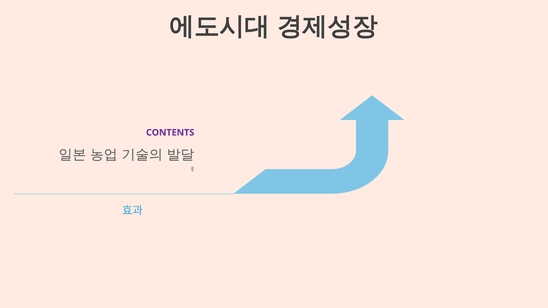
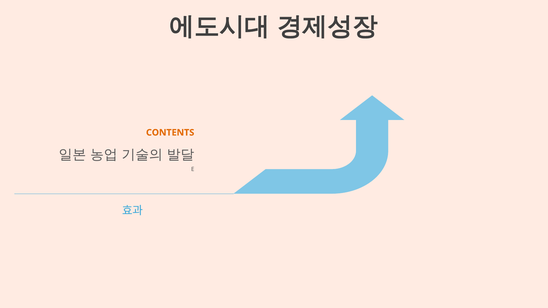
CONTENTS colour: purple -> orange (170, 133)
